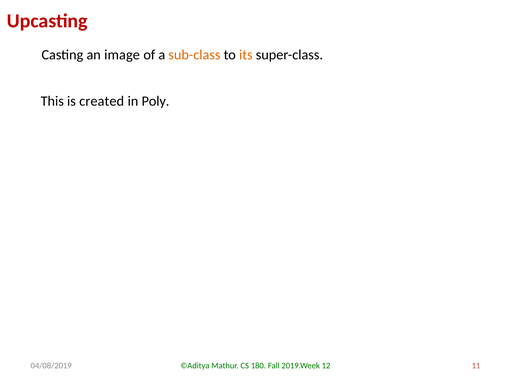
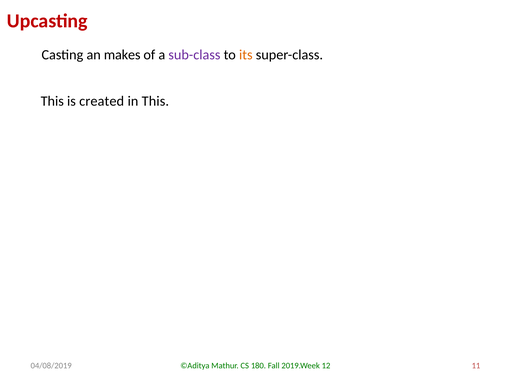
image: image -> makes (122, 55)
sub-class colour: orange -> purple (194, 55)
in Poly: Poly -> This (155, 101)
